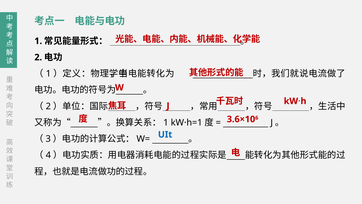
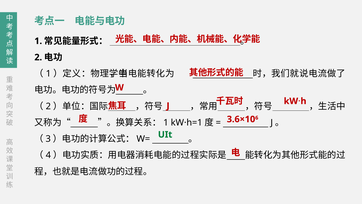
UIt colour: blue -> green (165, 134)
